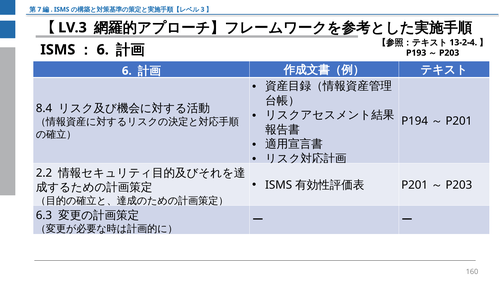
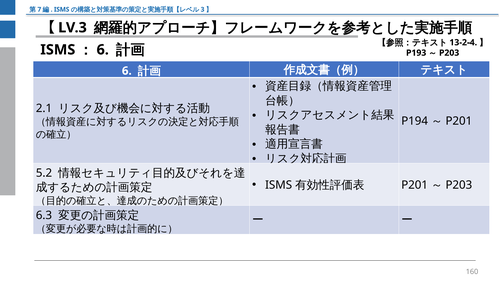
8.4: 8.4 -> 2.1 (44, 108)
2.2: 2.2 -> 5.2 (44, 173)
